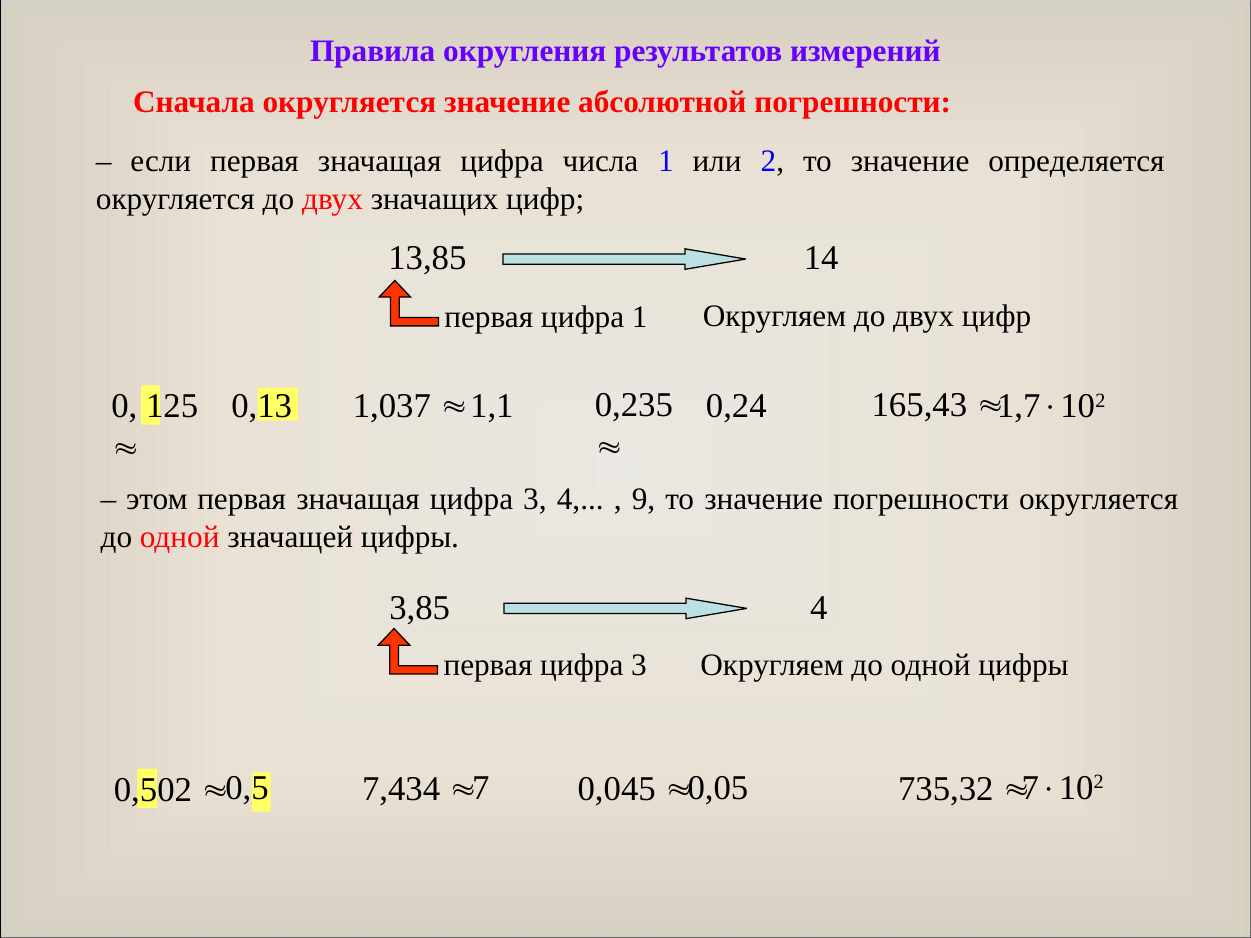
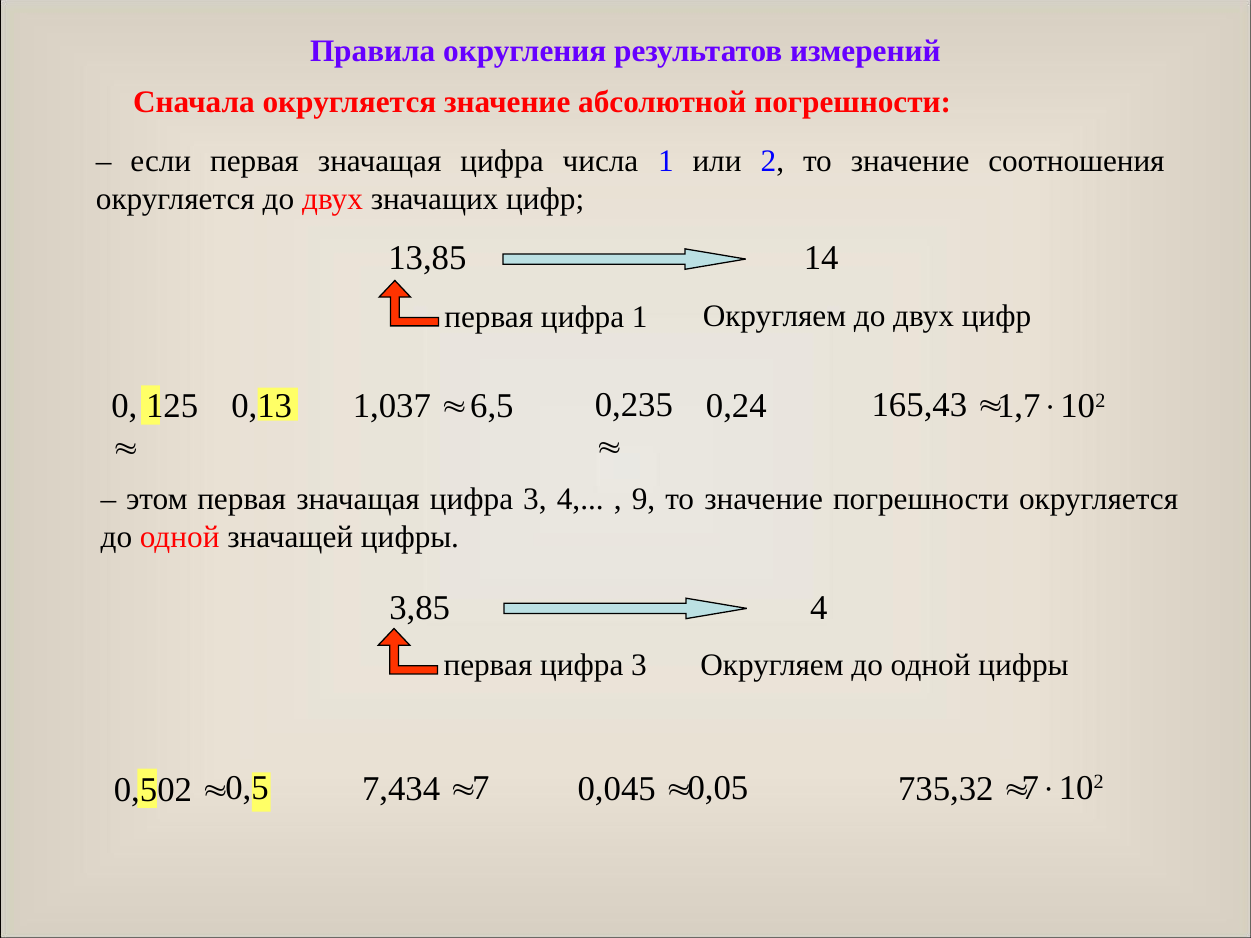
определяется: определяется -> соотношения (1076, 161)
1,1: 1,1 -> 6,5 (492, 406)
